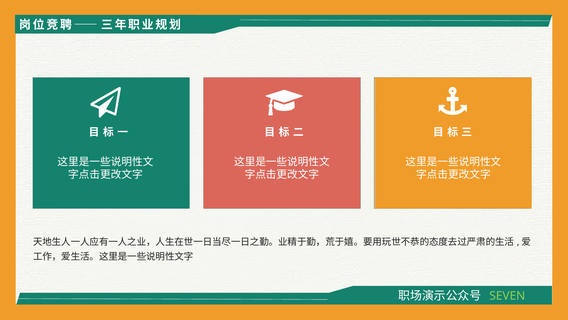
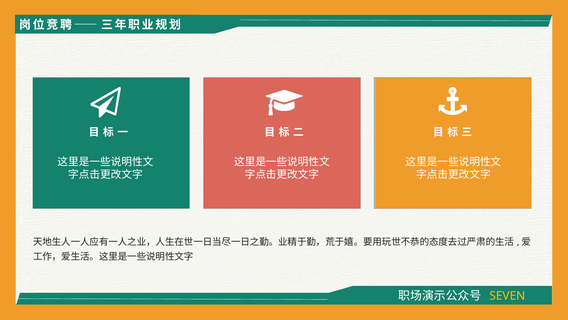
SEVEN colour: light green -> yellow (507, 295)
